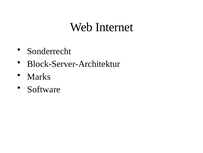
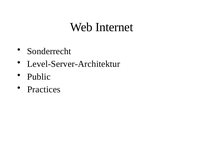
Block-Server-Architektur: Block-Server-Architektur -> Level-Server-Architektur (74, 64)
Marks: Marks -> Public (39, 76)
Software: Software -> Practices (44, 89)
